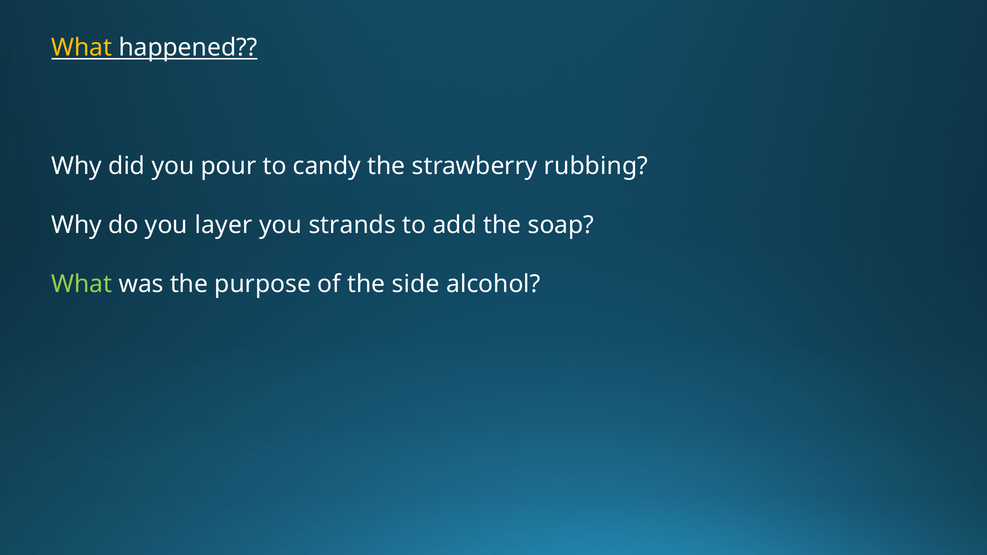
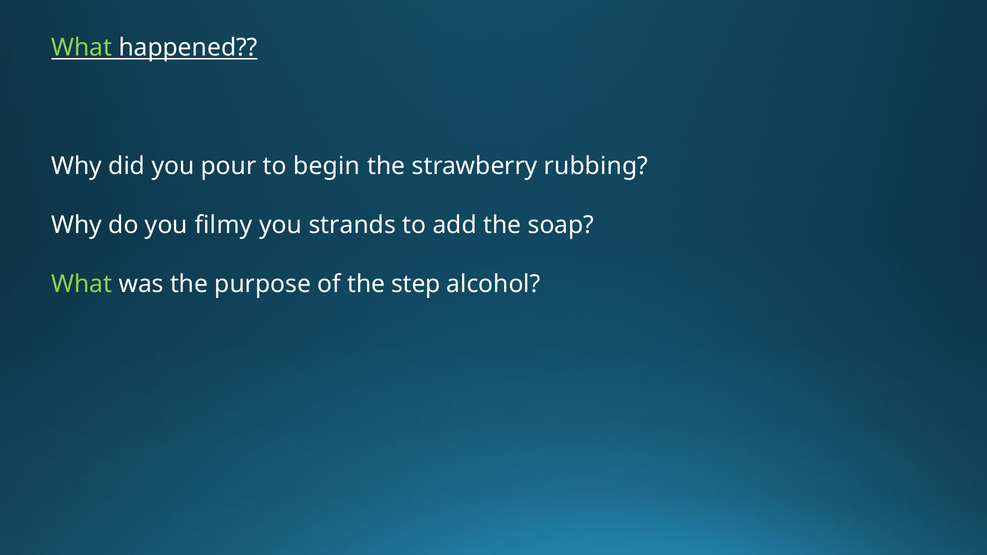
What colour: yellow -> light green (82, 47)
candy: candy -> begin (327, 166)
layer: layer -> filmy (223, 225)
side: side -> step (416, 284)
